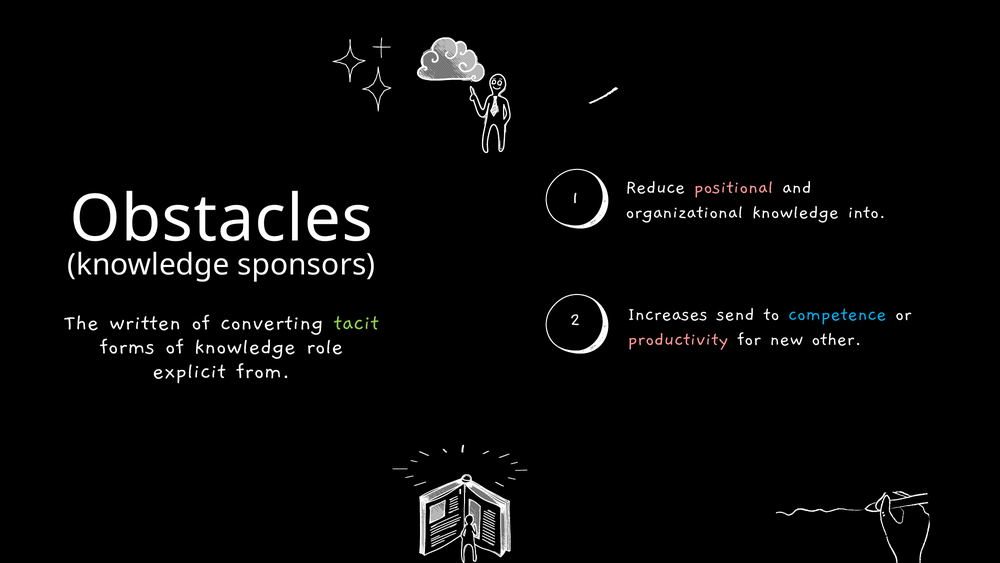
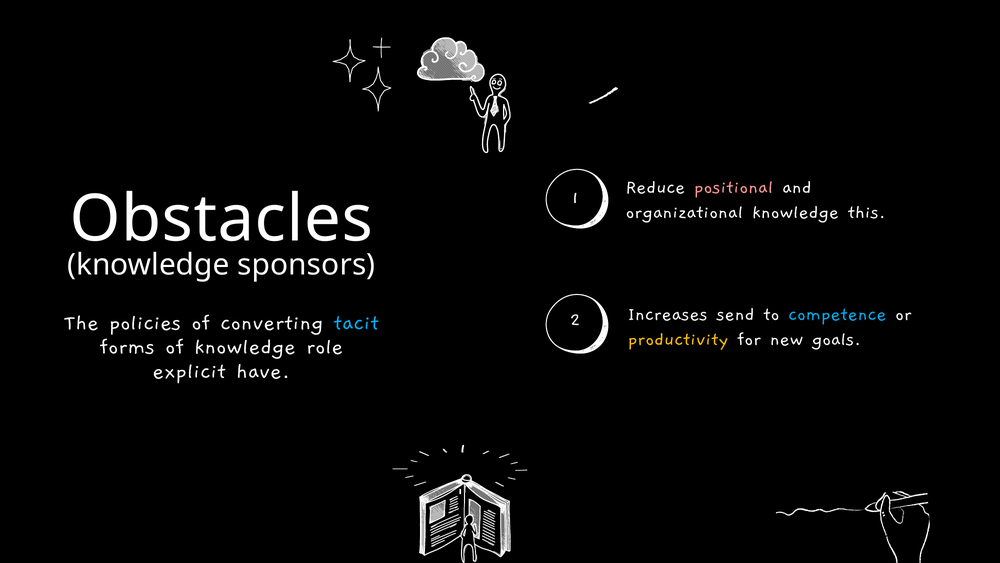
into: into -> this (867, 211)
written: written -> policies (145, 321)
tacit colour: light green -> light blue (356, 321)
productivity colour: pink -> yellow (678, 338)
other: other -> goals (837, 338)
from: from -> have (263, 370)
